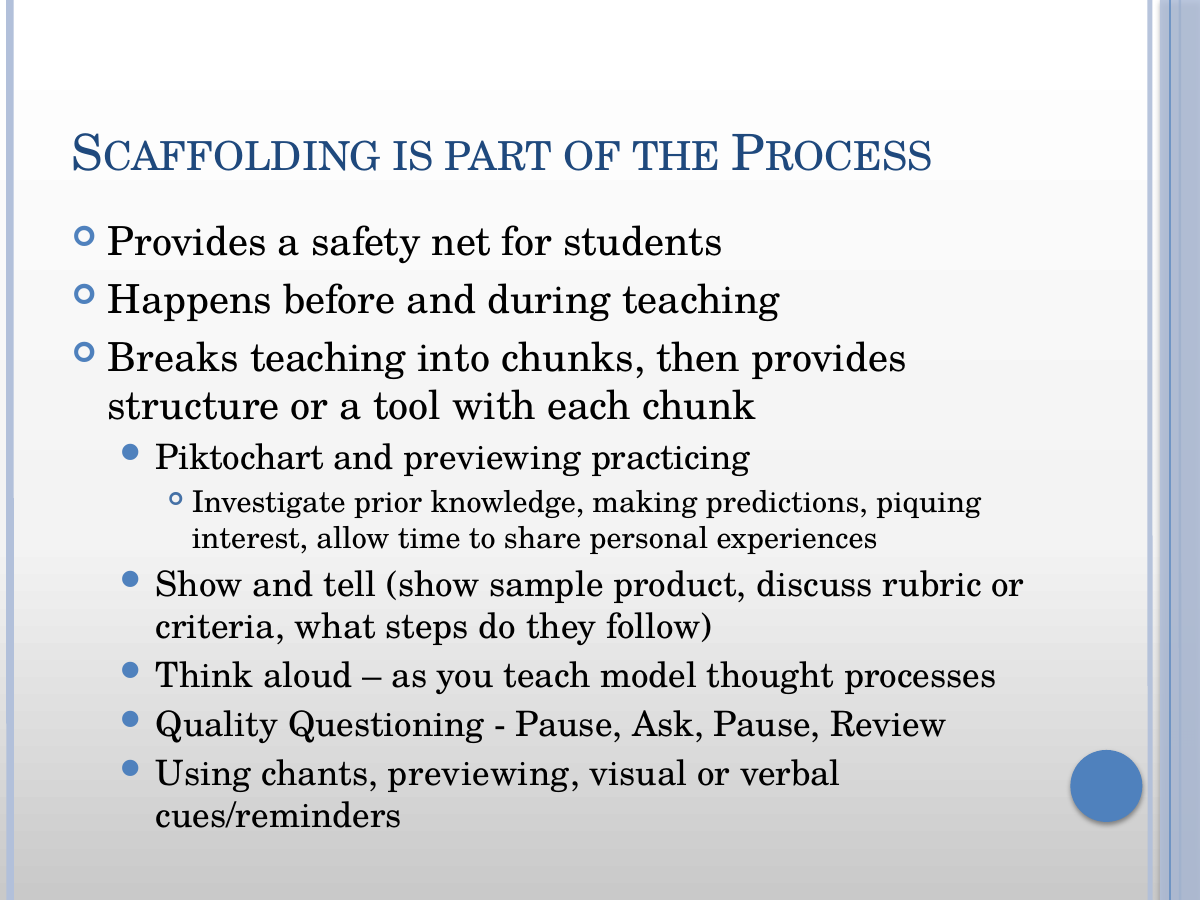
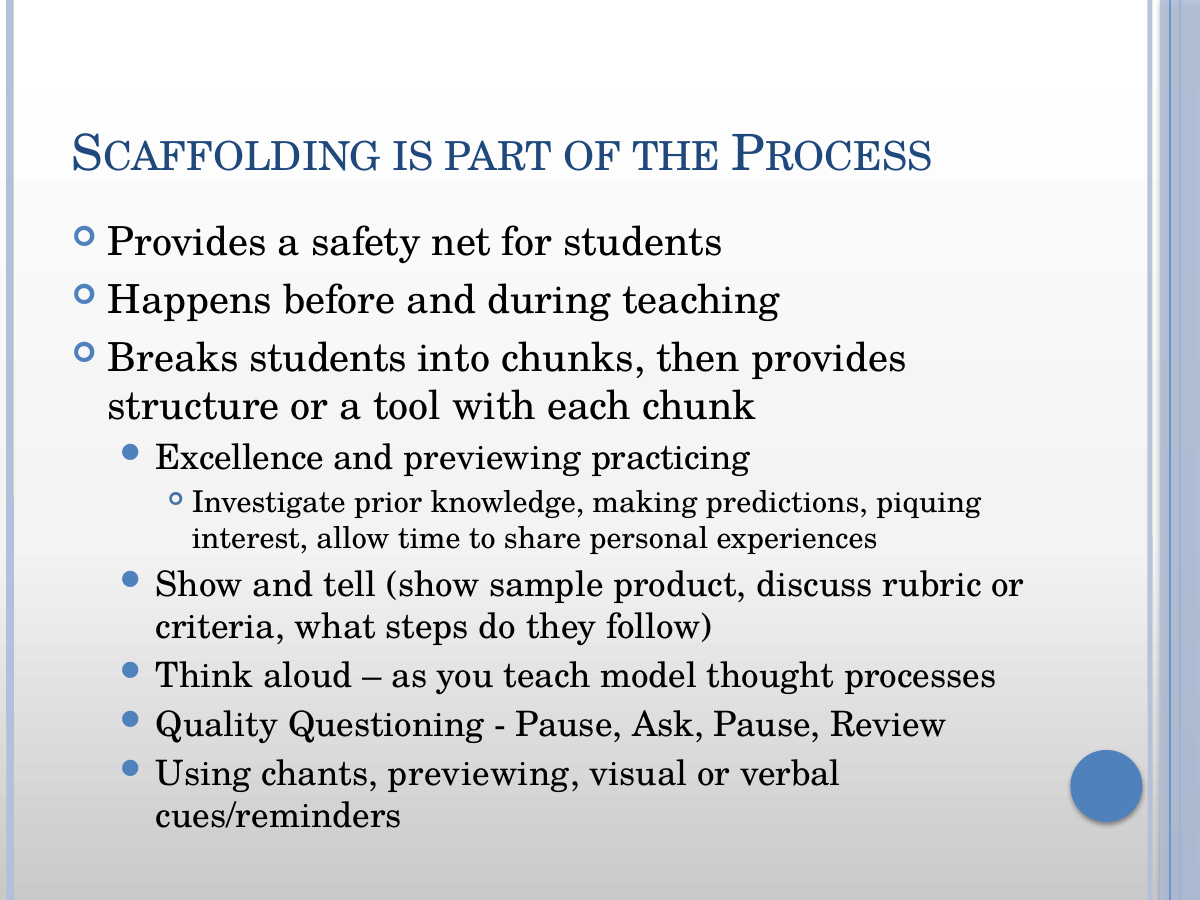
Breaks teaching: teaching -> students (328, 359)
Piktochart: Piktochart -> Excellence (240, 458)
